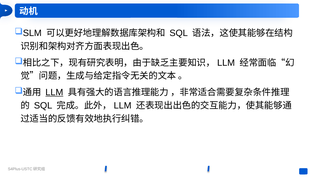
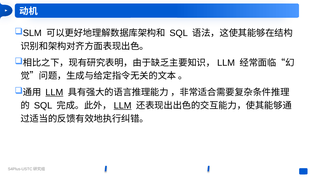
LLM underline: none -> present (123, 105)
